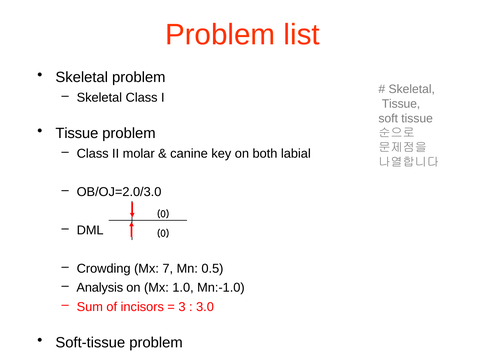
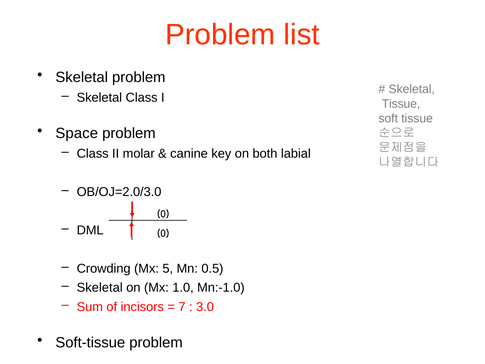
Tissue: Tissue -> Space (77, 133)
7: 7 -> 5 (168, 268)
Analysis: Analysis -> Skeletal (100, 287)
3: 3 -> 7 (182, 307)
